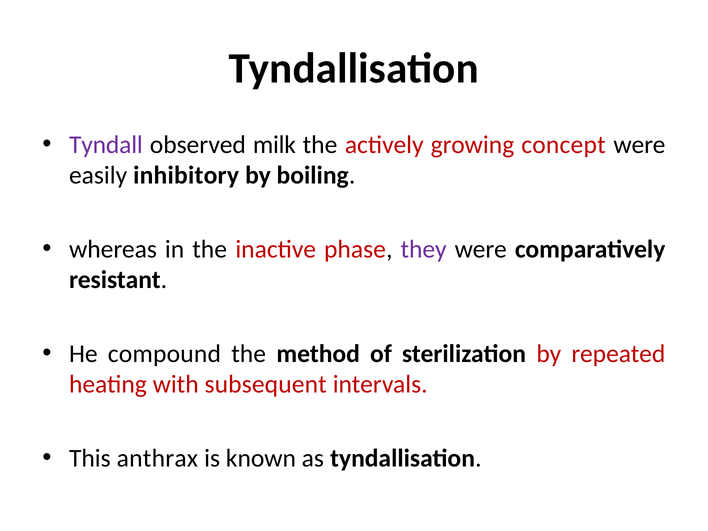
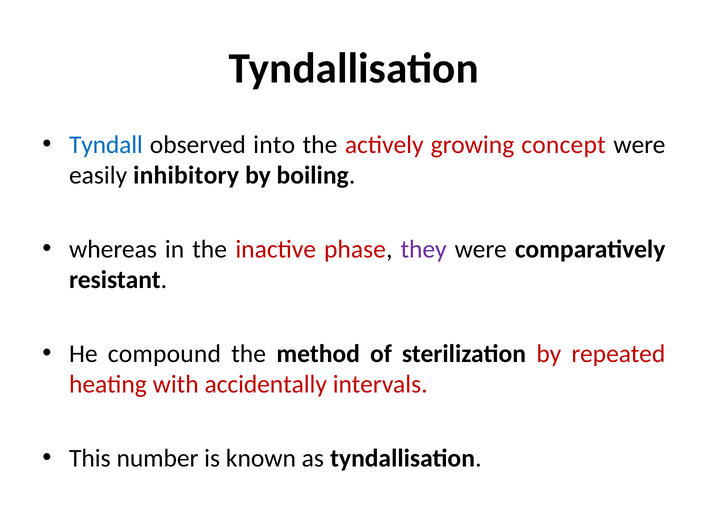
Tyndall colour: purple -> blue (106, 145)
milk: milk -> into (274, 145)
subsequent: subsequent -> accidentally (266, 384)
anthrax: anthrax -> number (158, 458)
